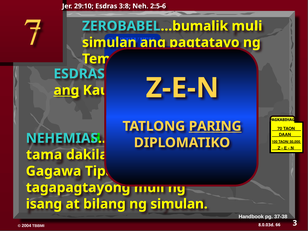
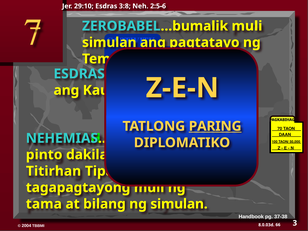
ang underline: present -> none (66, 90)
tama: tama -> pinto (44, 155)
Gagawa: Gagawa -> Titirhan (54, 171)
isang: isang -> tama (44, 204)
